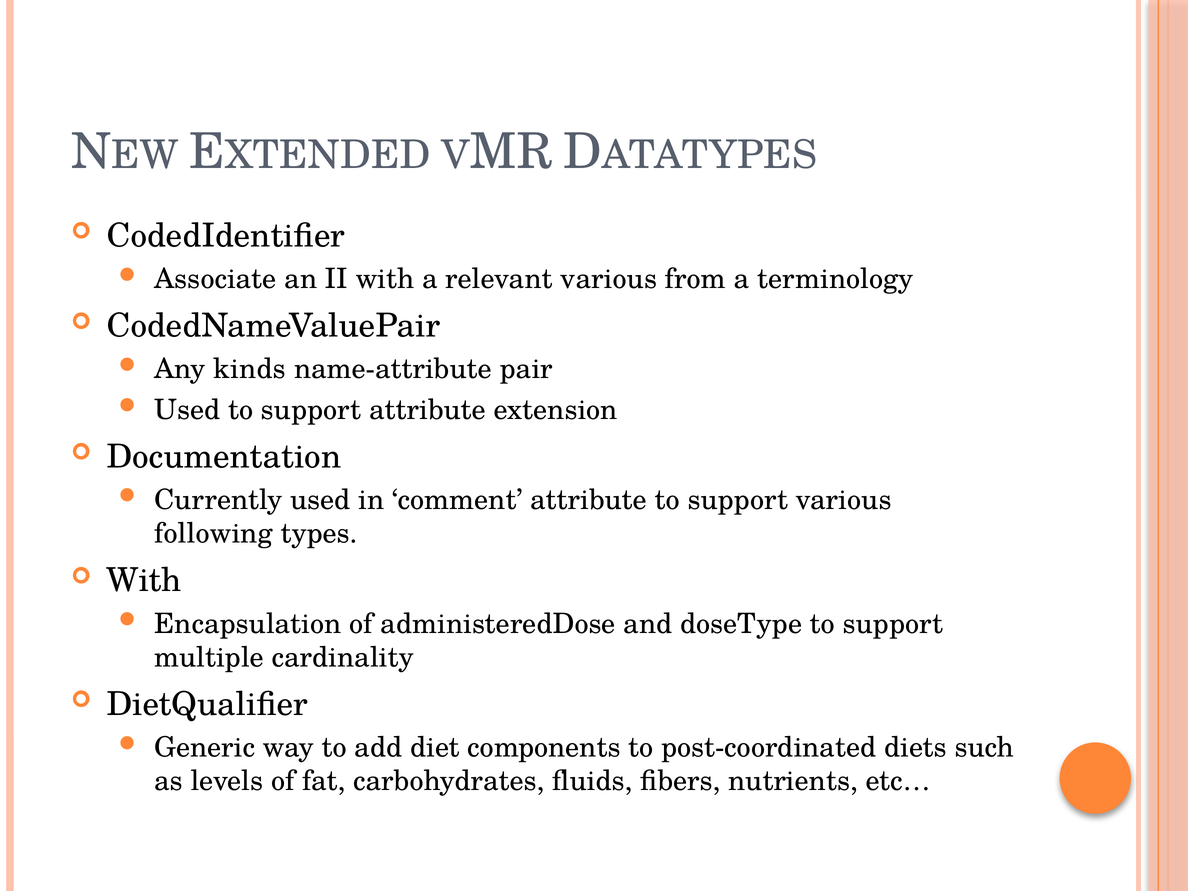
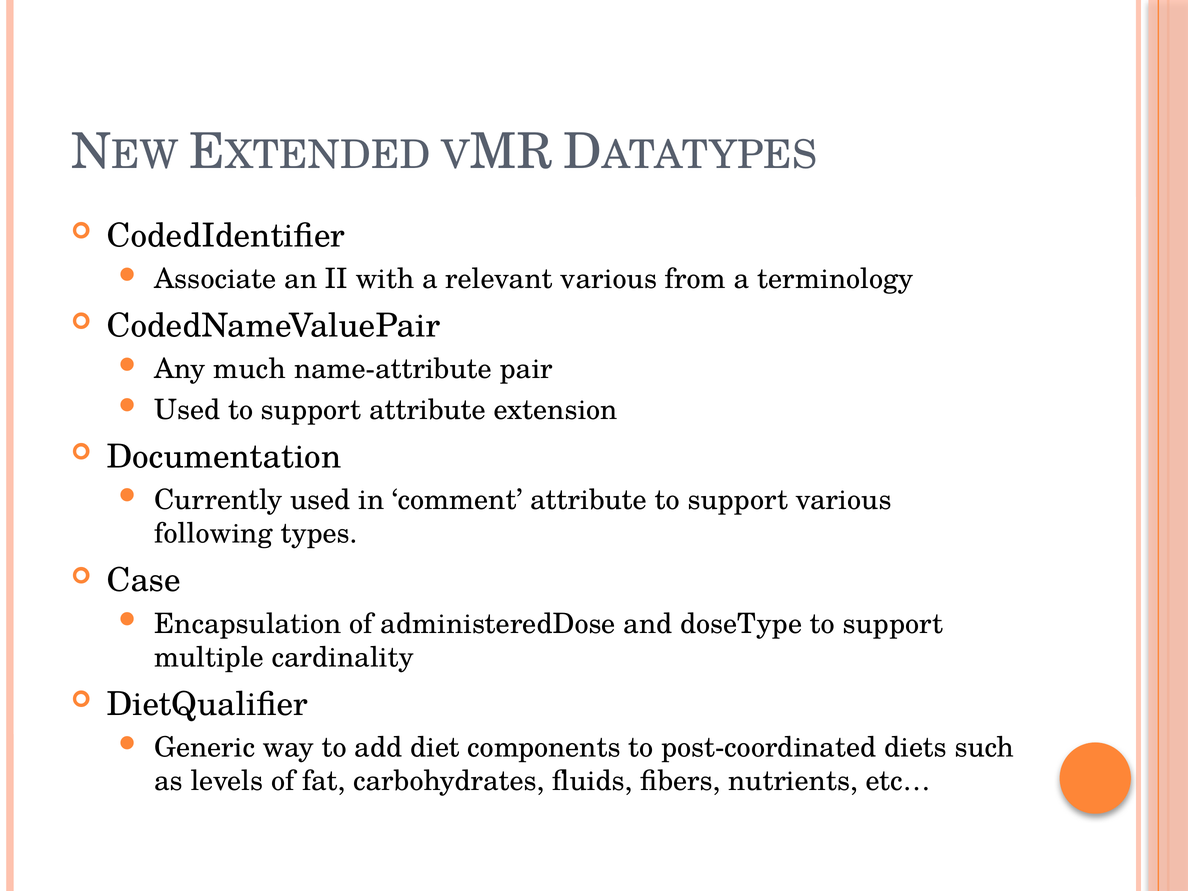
kinds: kinds -> much (250, 369)
With: With -> Case (144, 581)
